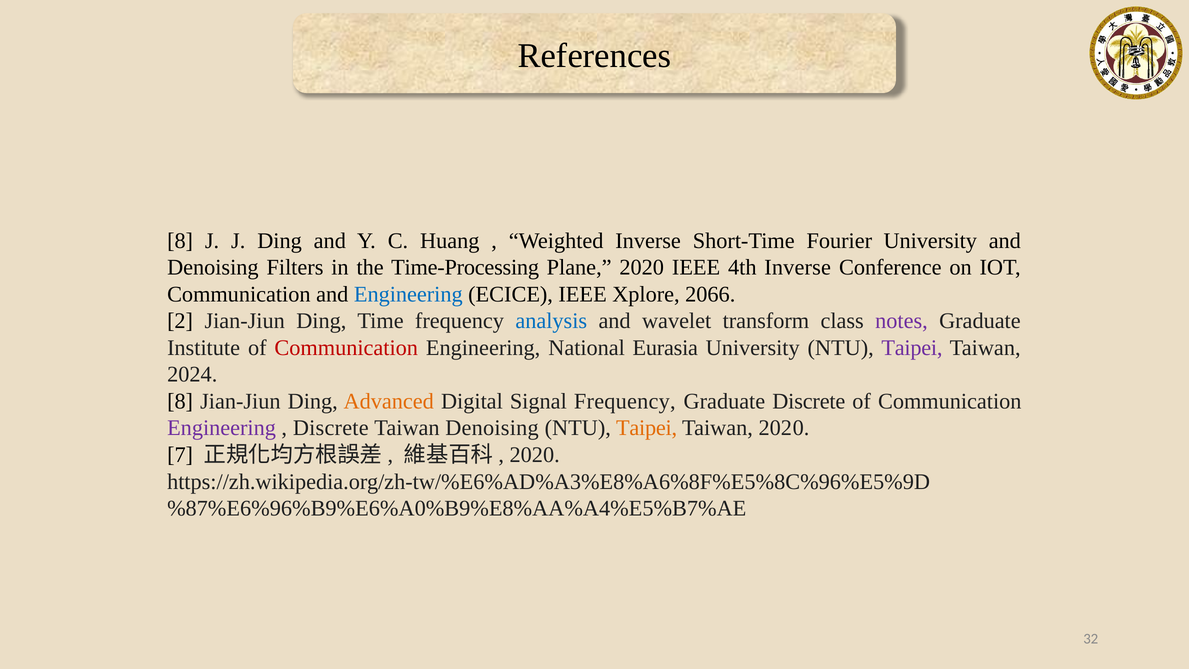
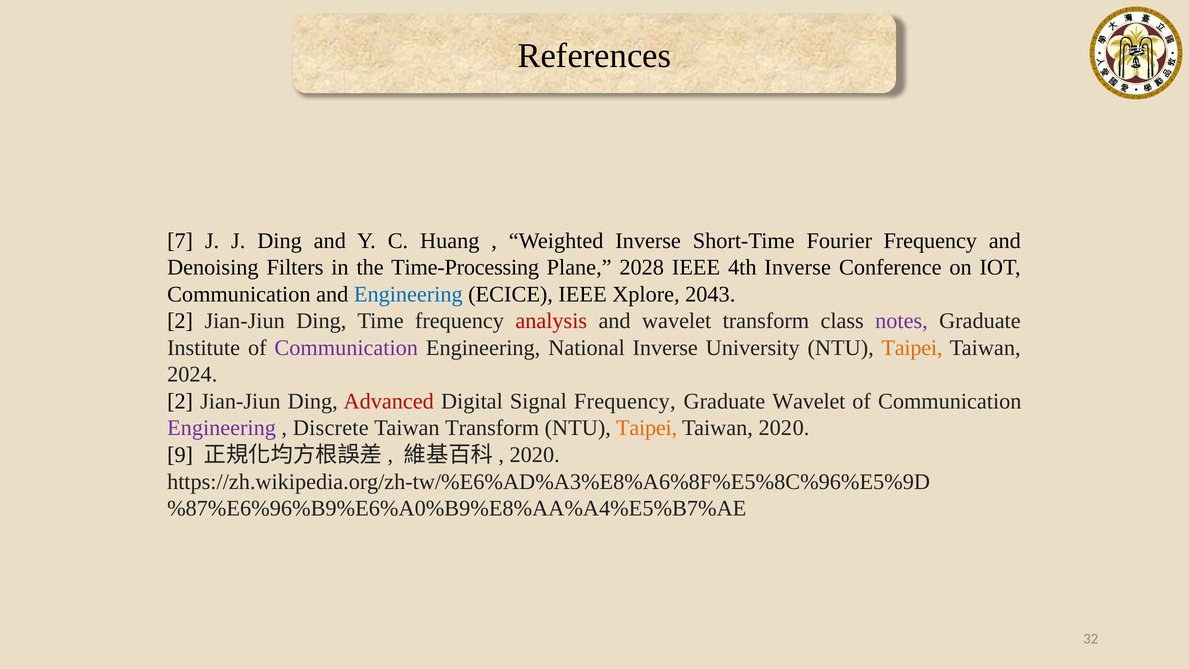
8: 8 -> 7 (180, 241)
Fourier University: University -> Frequency (930, 241)
Plane 2020: 2020 -> 2028 (642, 268)
2066: 2066 -> 2043 (710, 294)
analysis colour: blue -> red (551, 321)
Communication colour: red -> purple (346, 348)
National Eurasia: Eurasia -> Inverse (665, 348)
Taipei colour: purple -> orange (912, 348)
8: 8 -> 2 (180, 401)
Advanced colour: orange -> red (389, 401)
Graduate Discrete: Discrete -> Wavelet (809, 401)
Taiwan Denoising: Denoising -> Transform (492, 428)
7: 7 -> 9 (180, 455)
